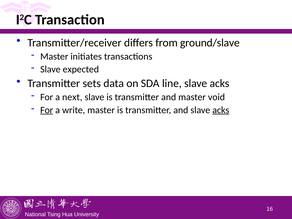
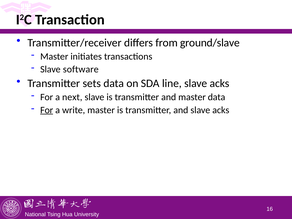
expected: expected -> software (81, 69)
master void: void -> data (217, 97)
acks underline: present -> none (221, 110)
